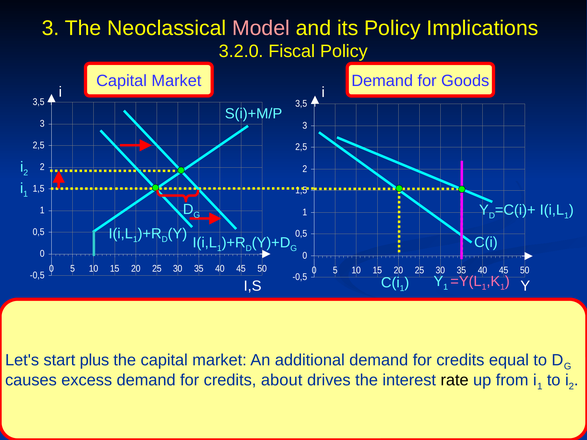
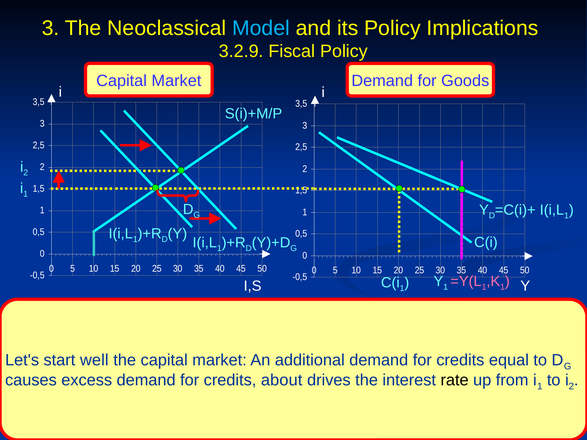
Model colour: pink -> light blue (261, 28)
3.2.0: 3.2.0 -> 3.2.9 (241, 51)
plus: plus -> well (94, 360)
